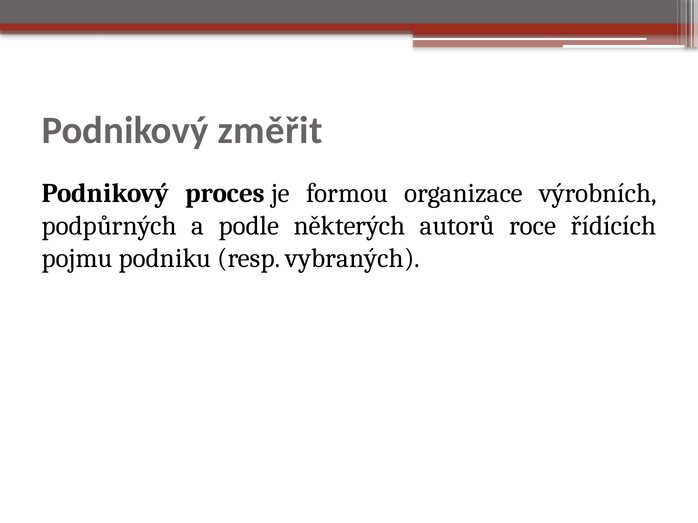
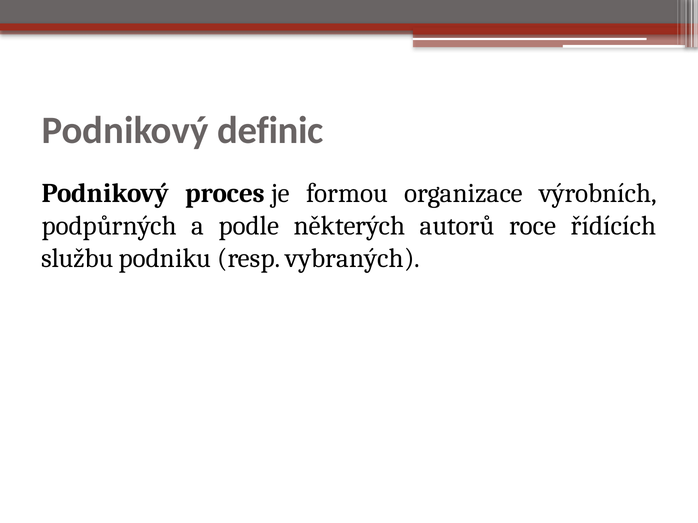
změřit: změřit -> definic (271, 131)
pojmu: pojmu -> službu (77, 259)
